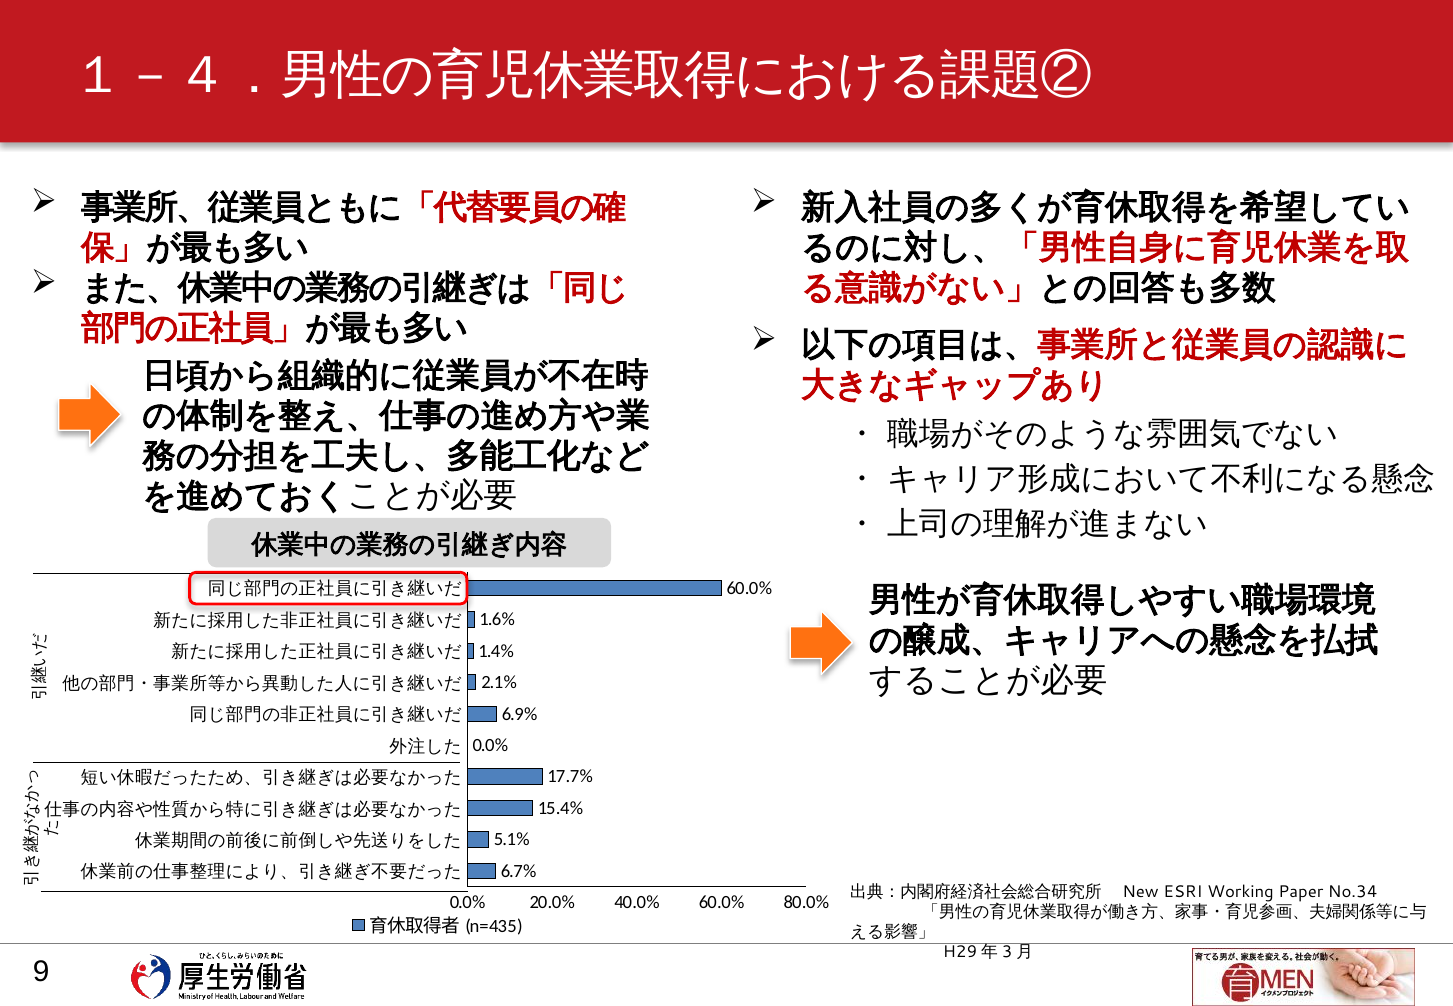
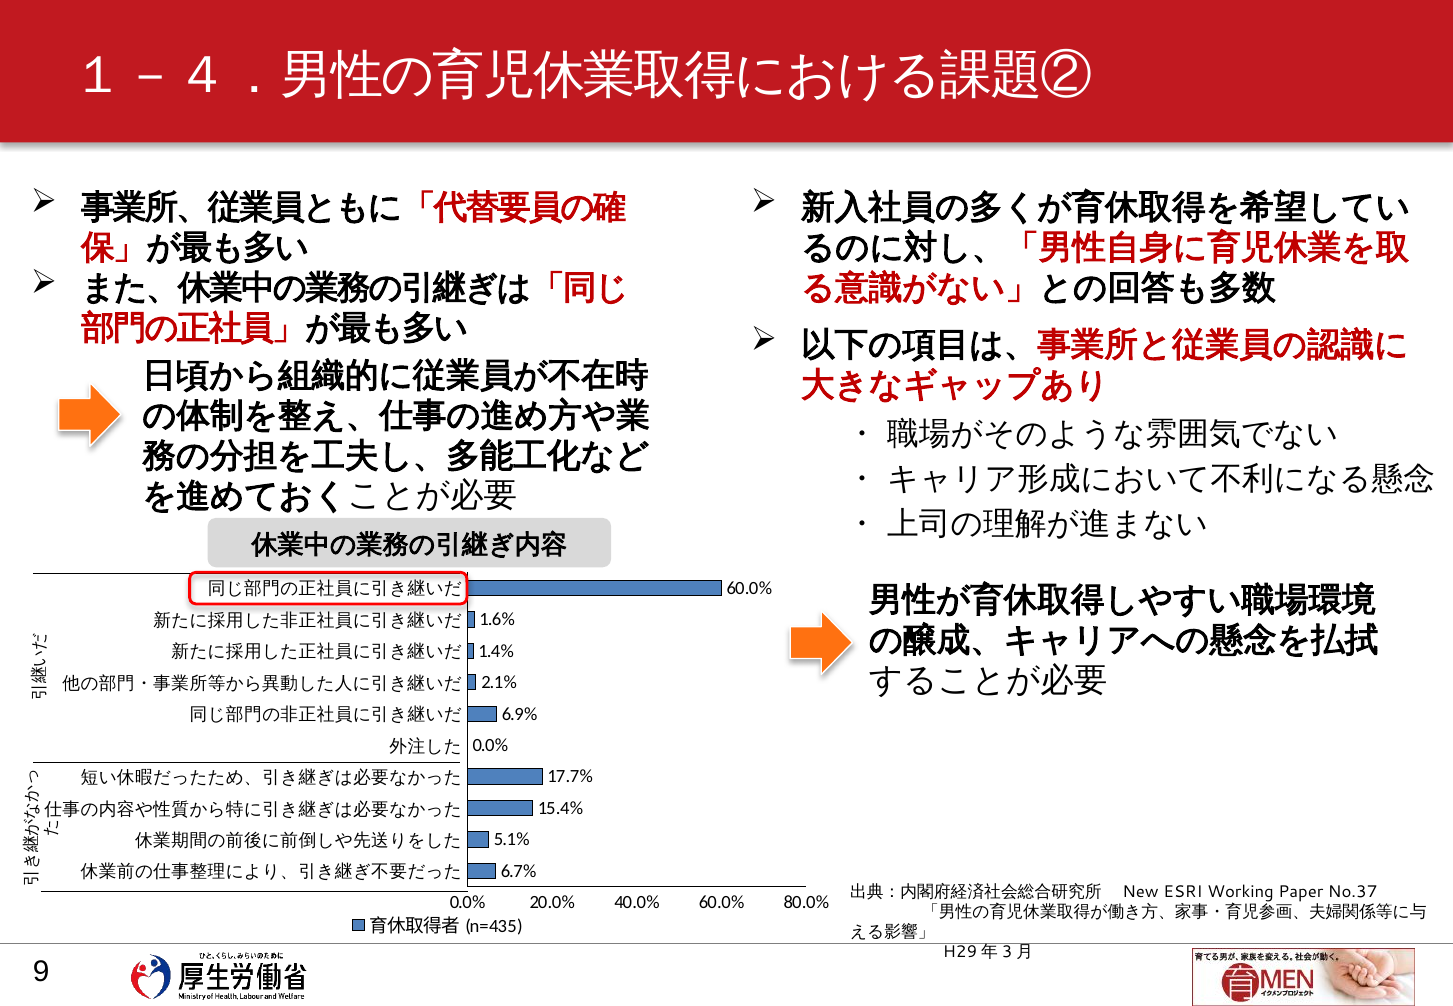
No.34: No.34 -> No.37 (1353, 892)
